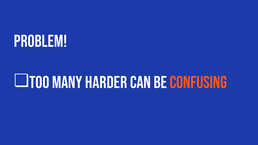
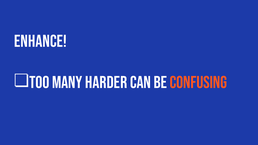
Problem: Problem -> Enhance (40, 41)
